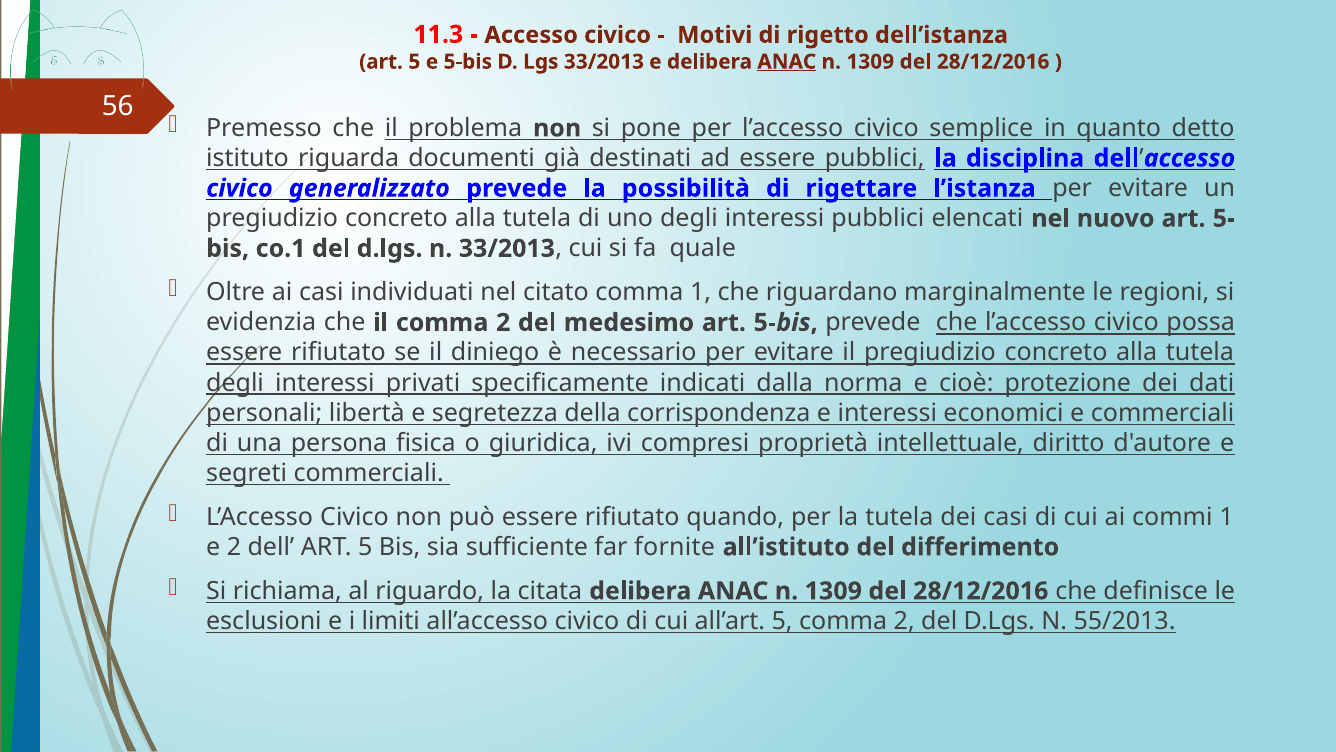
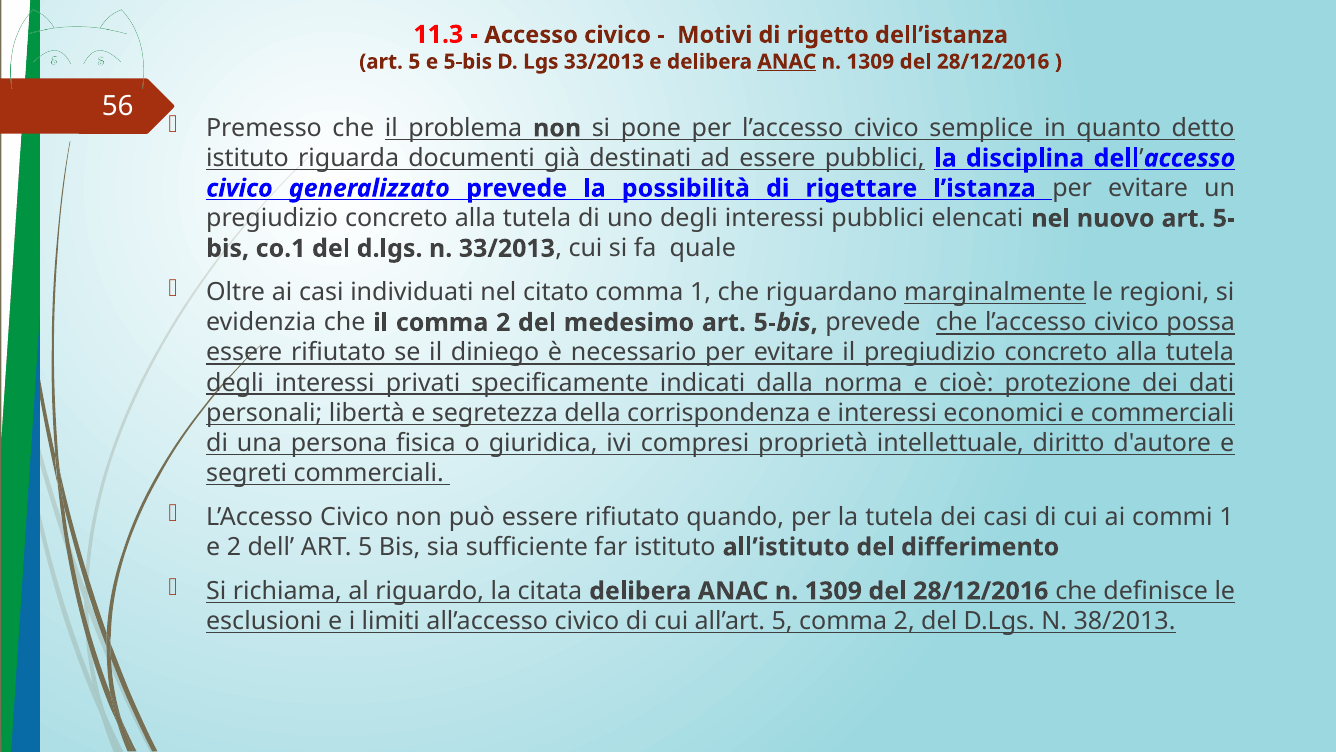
marginalmente underline: none -> present (995, 292)
far fornite: fornite -> istituto (675, 547)
55/2013: 55/2013 -> 38/2013 (1125, 621)
